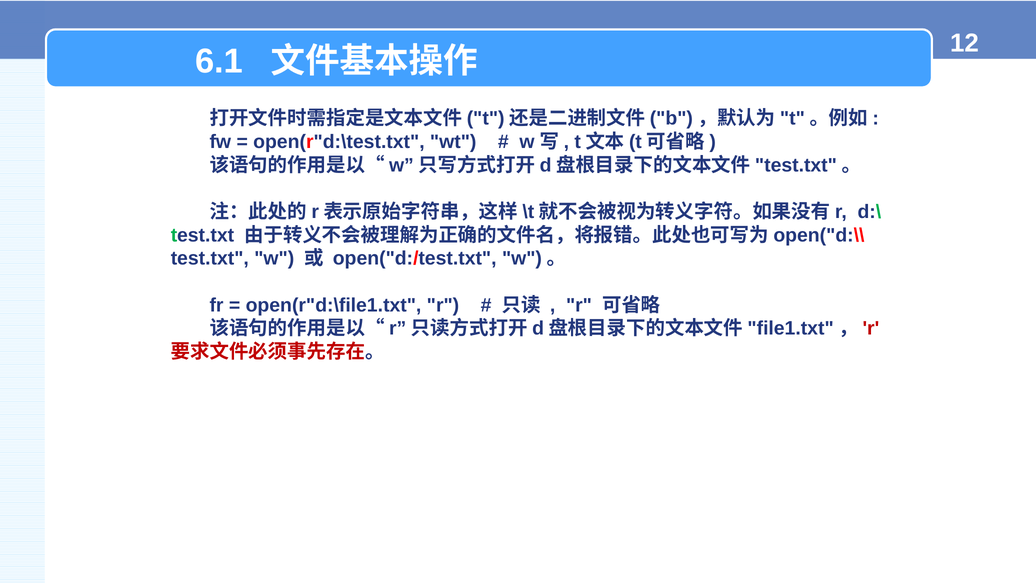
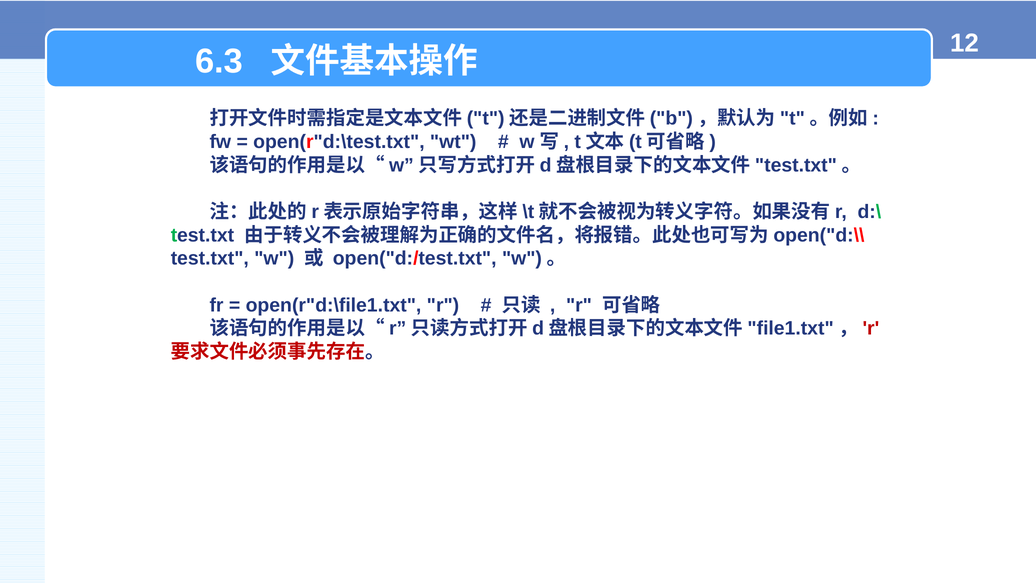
6.1: 6.1 -> 6.3 (219, 61)
